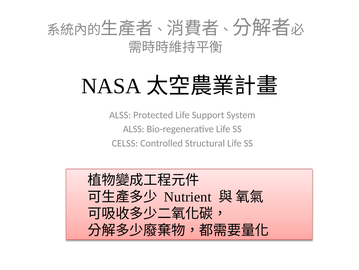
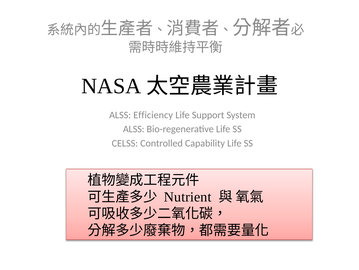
Protected: Protected -> Efficiency (153, 115)
Structural: Structural -> Capability (205, 143)
